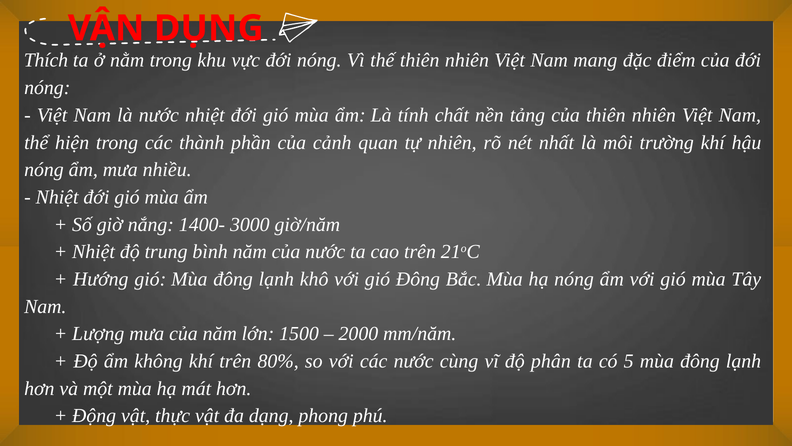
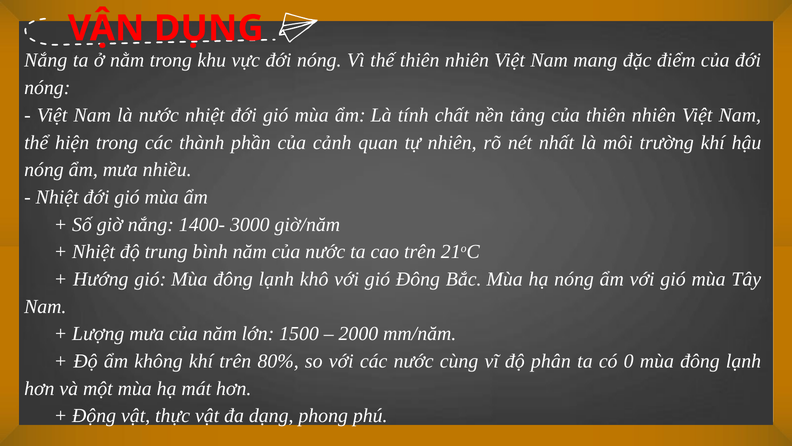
Thích: Thích -> Nắng (46, 60)
5: 5 -> 0 (629, 361)
